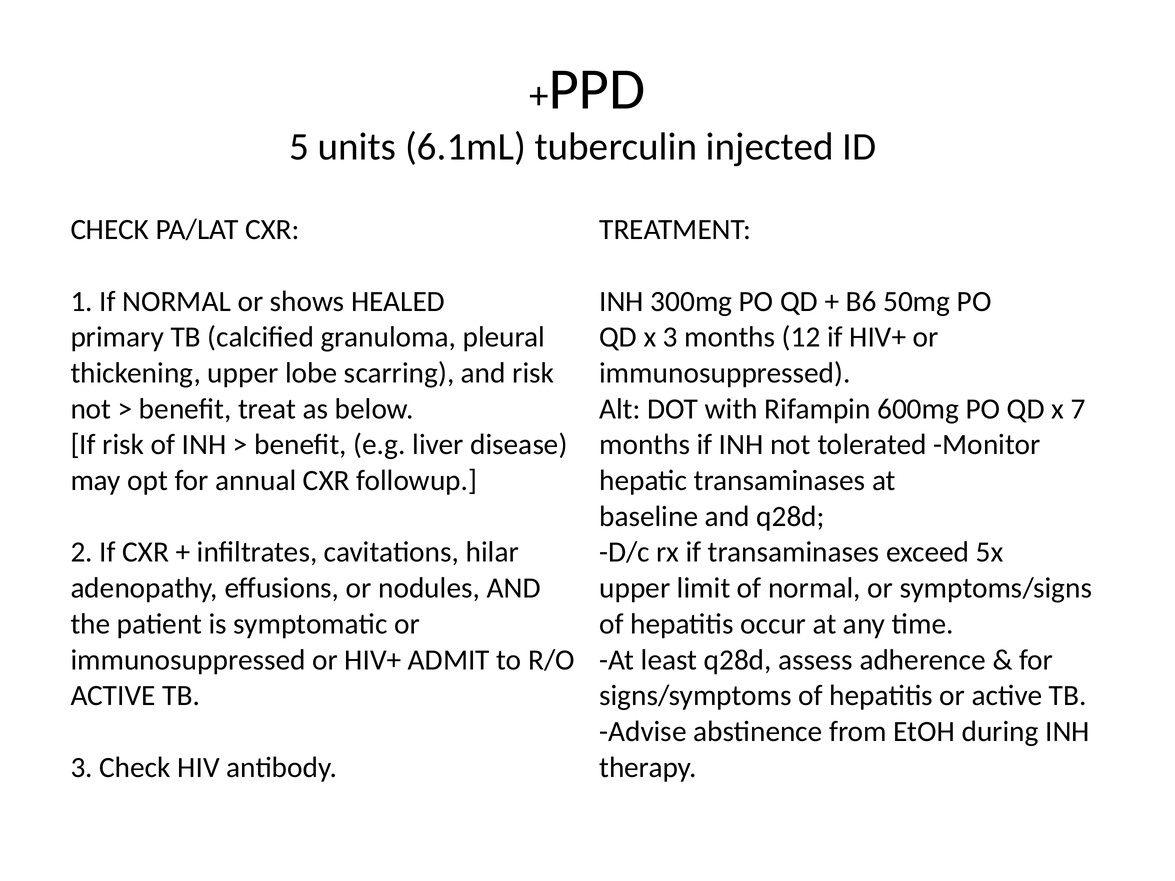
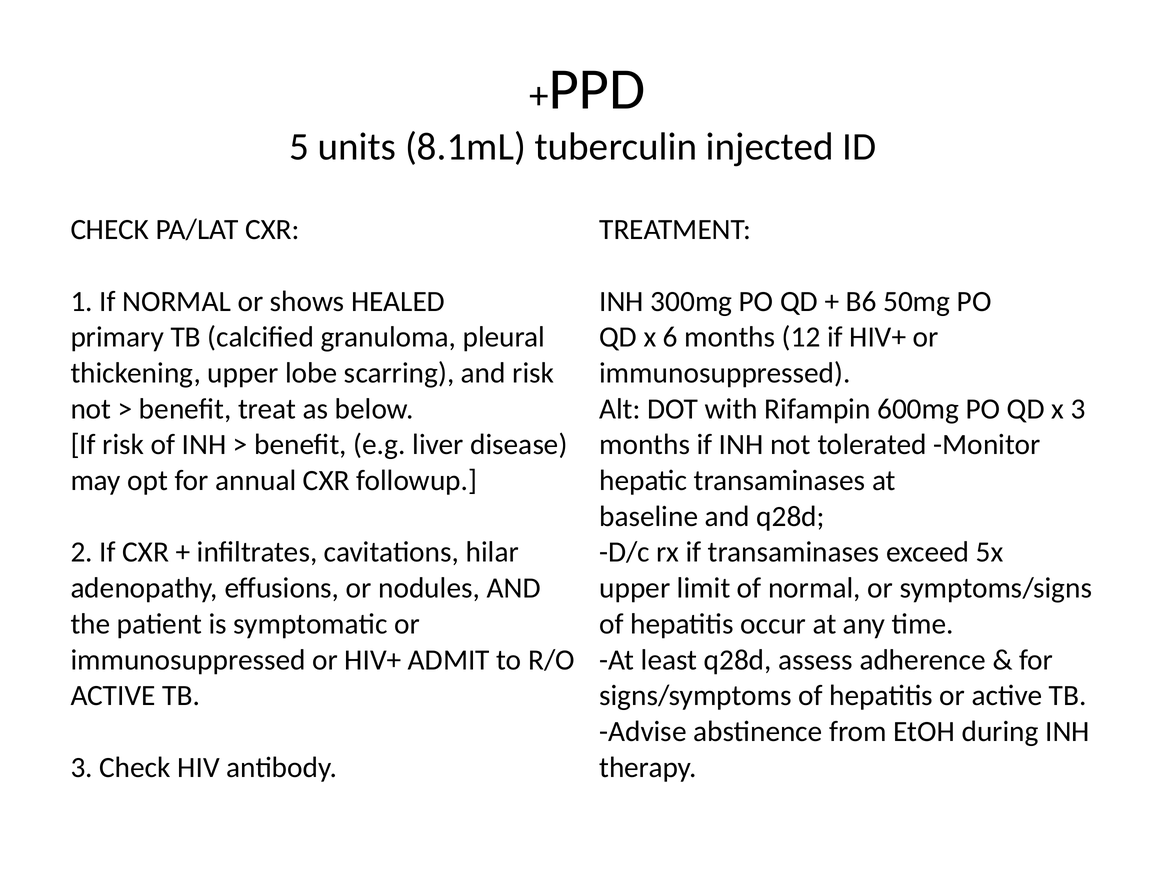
6.1mL: 6.1mL -> 8.1mL (465, 147)
x 3: 3 -> 6 (670, 337)
x 7: 7 -> 3 (1078, 409)
